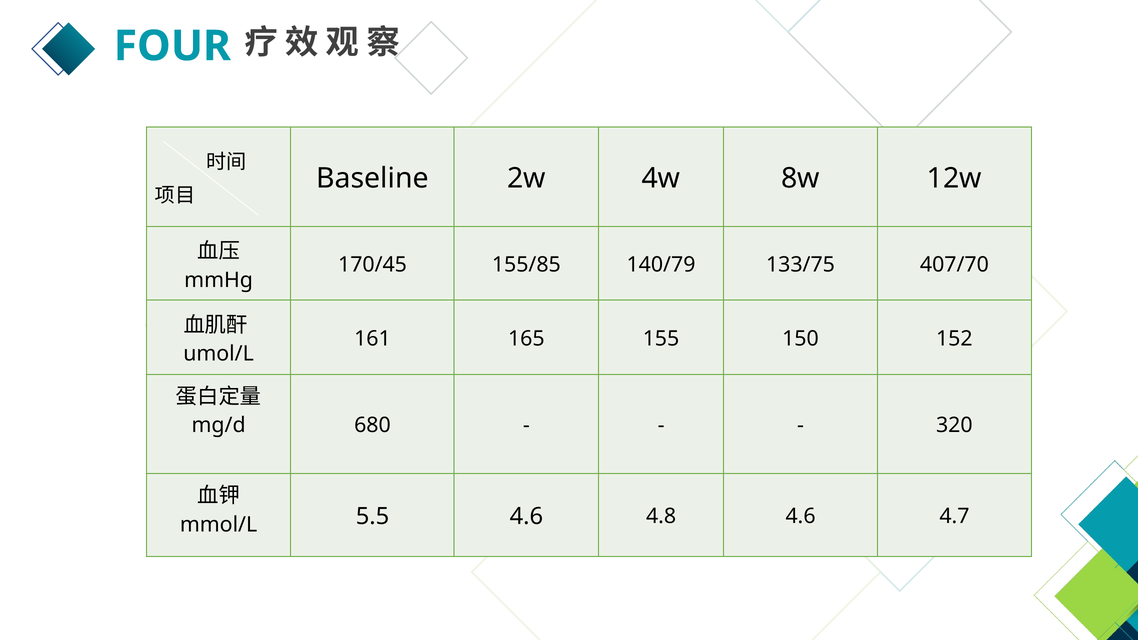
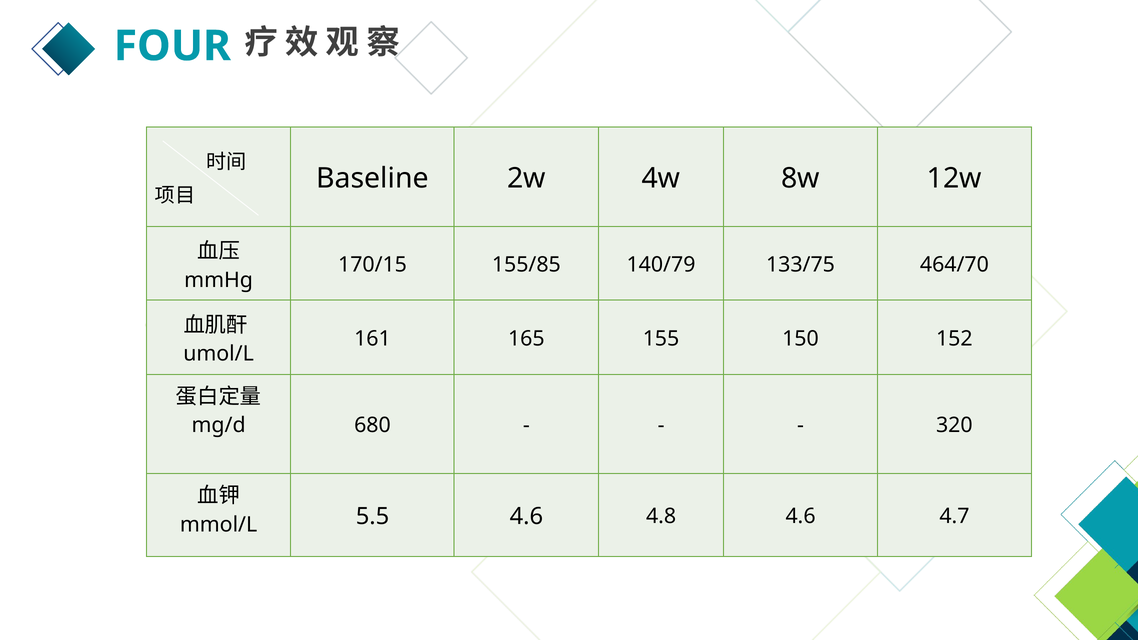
170/45: 170/45 -> 170/15 (373, 265)
407/70: 407/70 -> 464/70 (954, 265)
